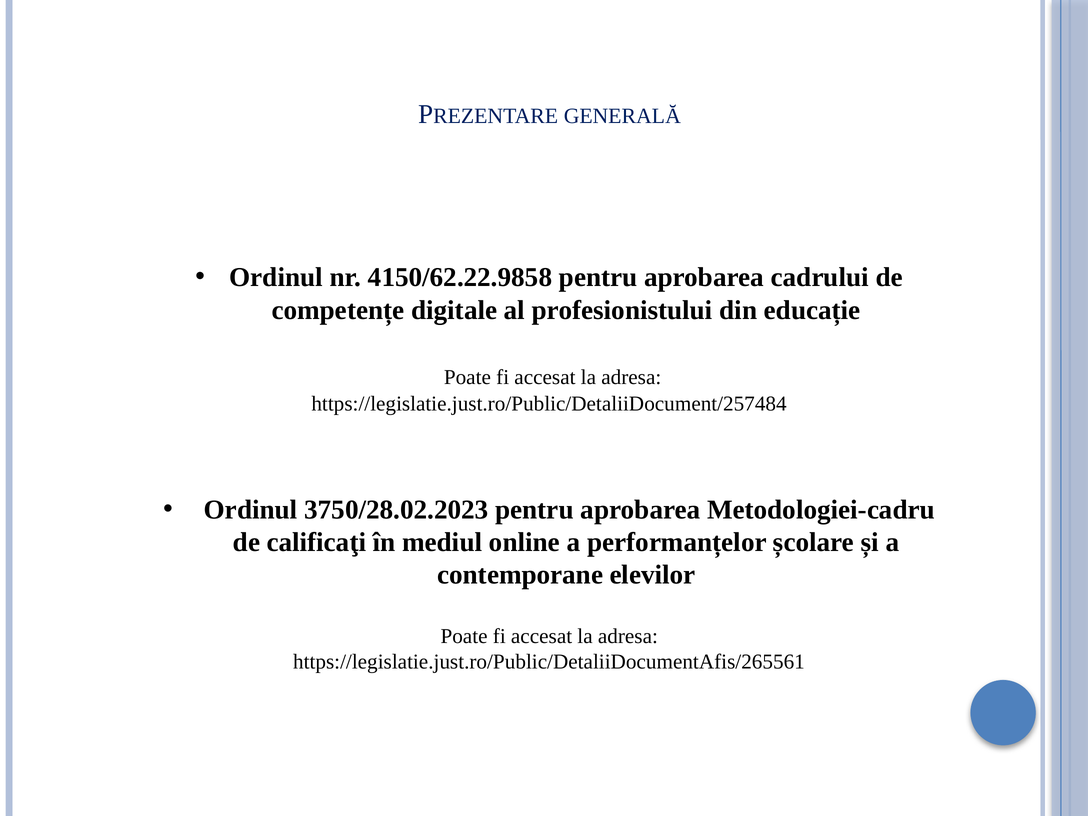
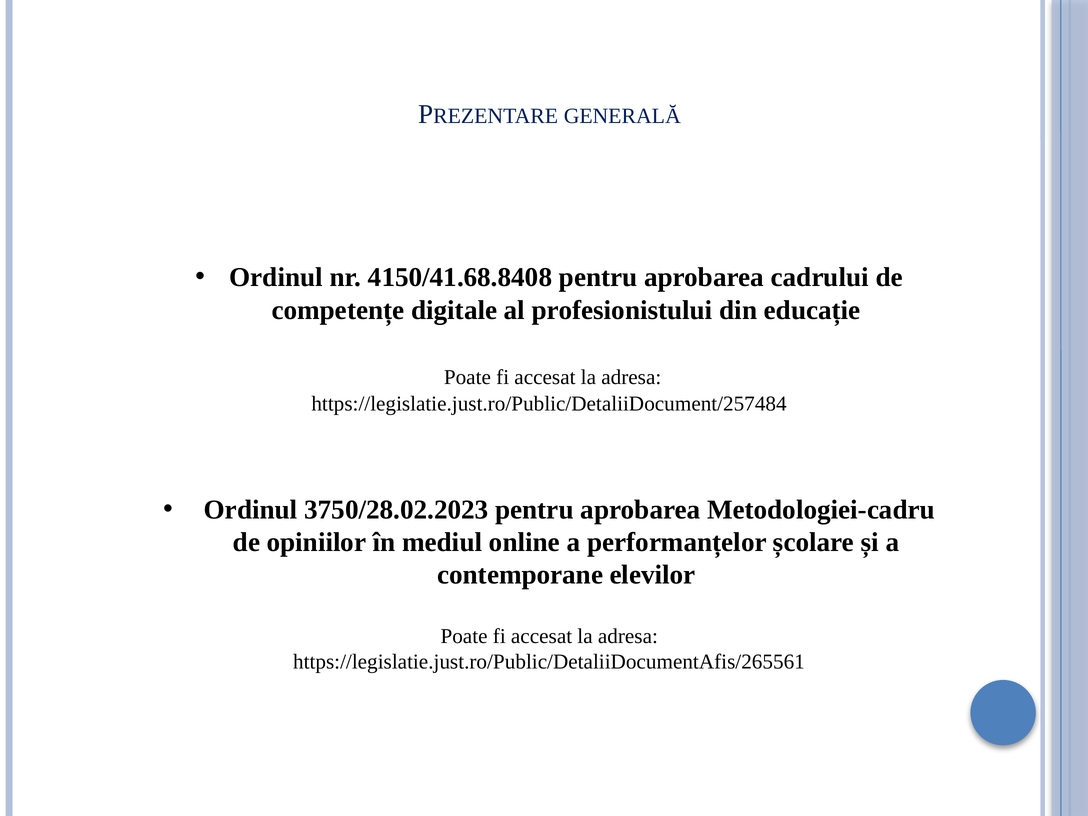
4150/62.22.9858: 4150/62.22.9858 -> 4150/41.68.8408 (460, 277)
calificaţi: calificaţi -> opiniilor (316, 542)
